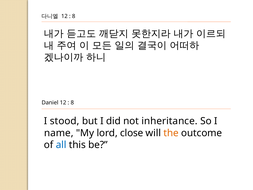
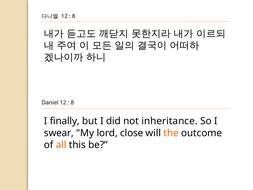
stood: stood -> finally (65, 121)
name: name -> swear (59, 133)
all colour: blue -> orange (61, 145)
